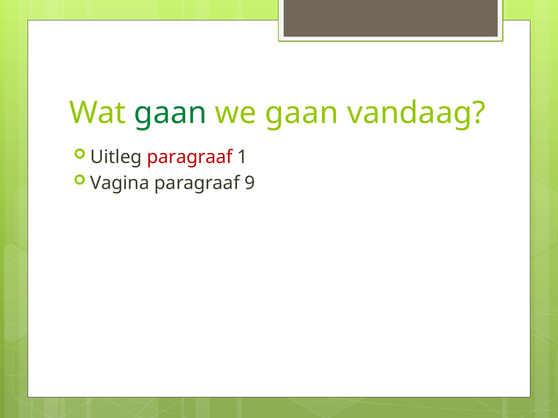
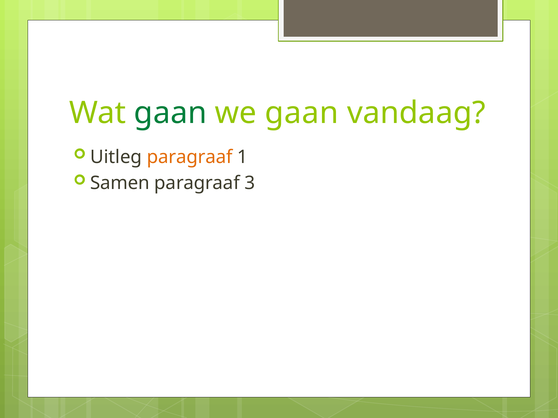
paragraaf colour: red -> orange (190, 157)
Vagina: Vagina -> Samen (120, 183)
9: 9 -> 3 (250, 183)
